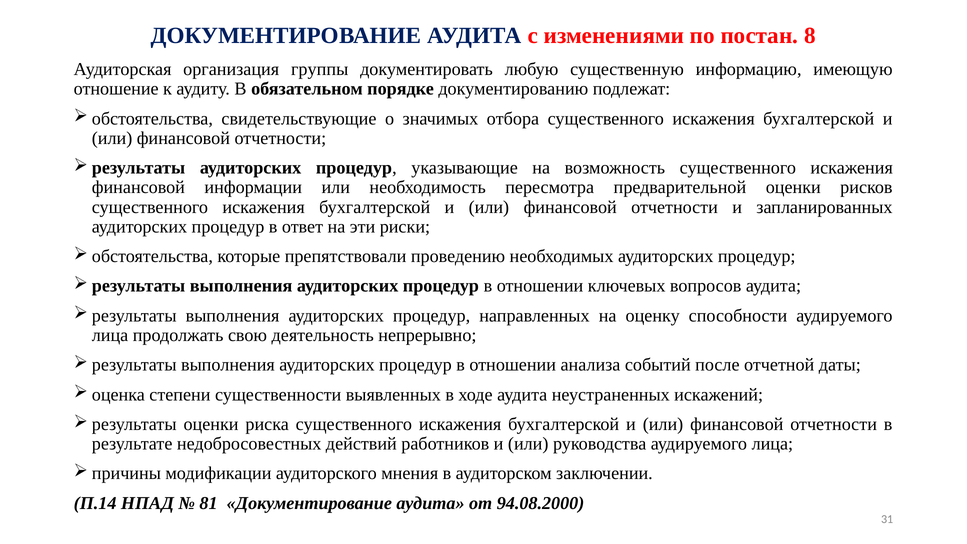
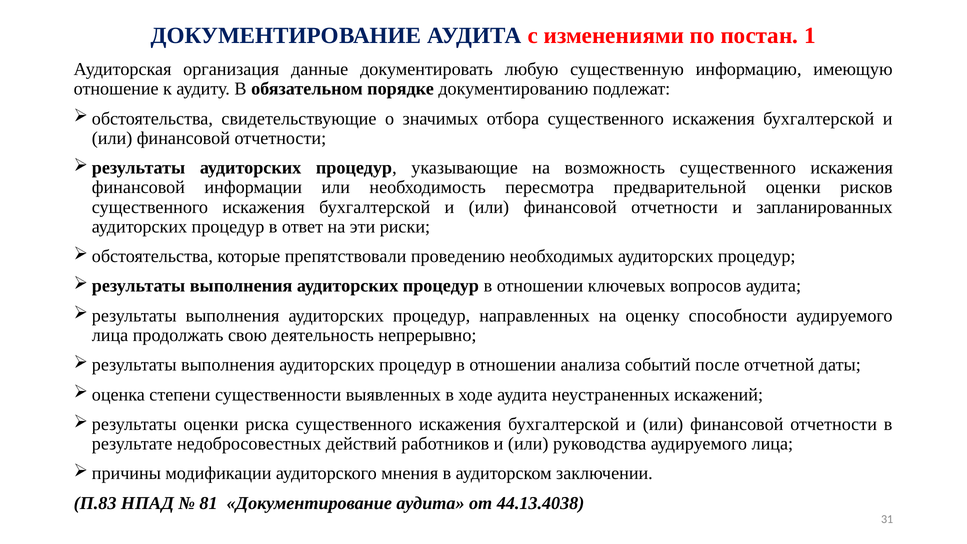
8: 8 -> 1 (810, 35)
группы: группы -> данные (320, 69)
П.14: П.14 -> П.83 (95, 503)
94.08.2000: 94.08.2000 -> 44.13.4038 (541, 503)
